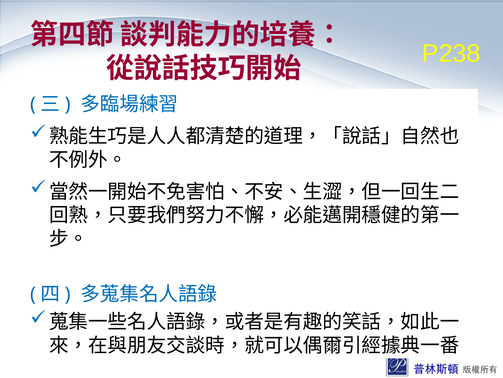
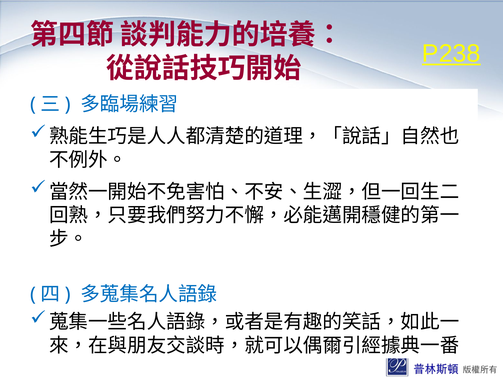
P238 underline: none -> present (451, 54)
